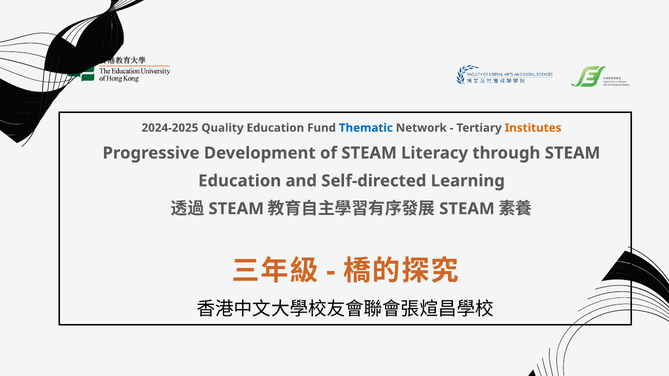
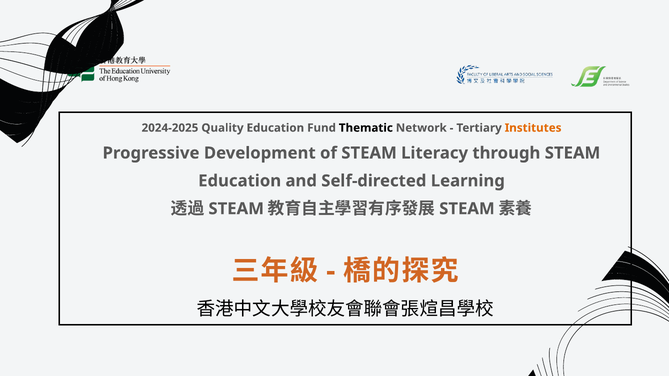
Thematic colour: blue -> black (366, 128)
